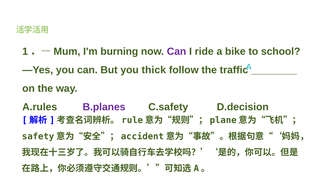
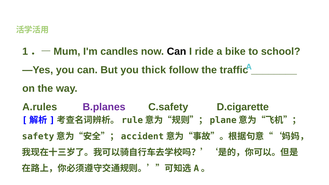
burning: burning -> candles (119, 52)
Can colour: purple -> black (177, 52)
D.decision: D.decision -> D.cigarette (243, 107)
